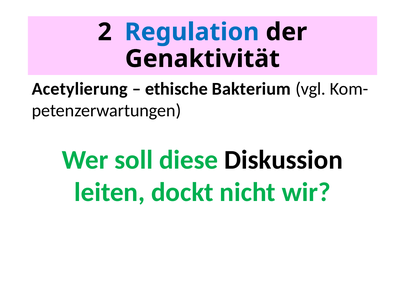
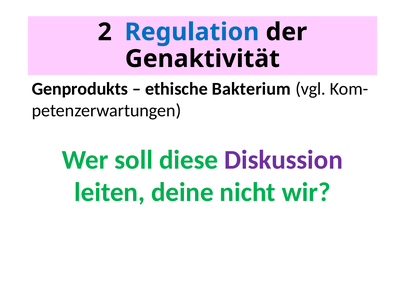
Acetylierung: Acetylierung -> Genprodukts (80, 89)
Diskussion colour: black -> purple (284, 160)
dockt: dockt -> deine (182, 192)
